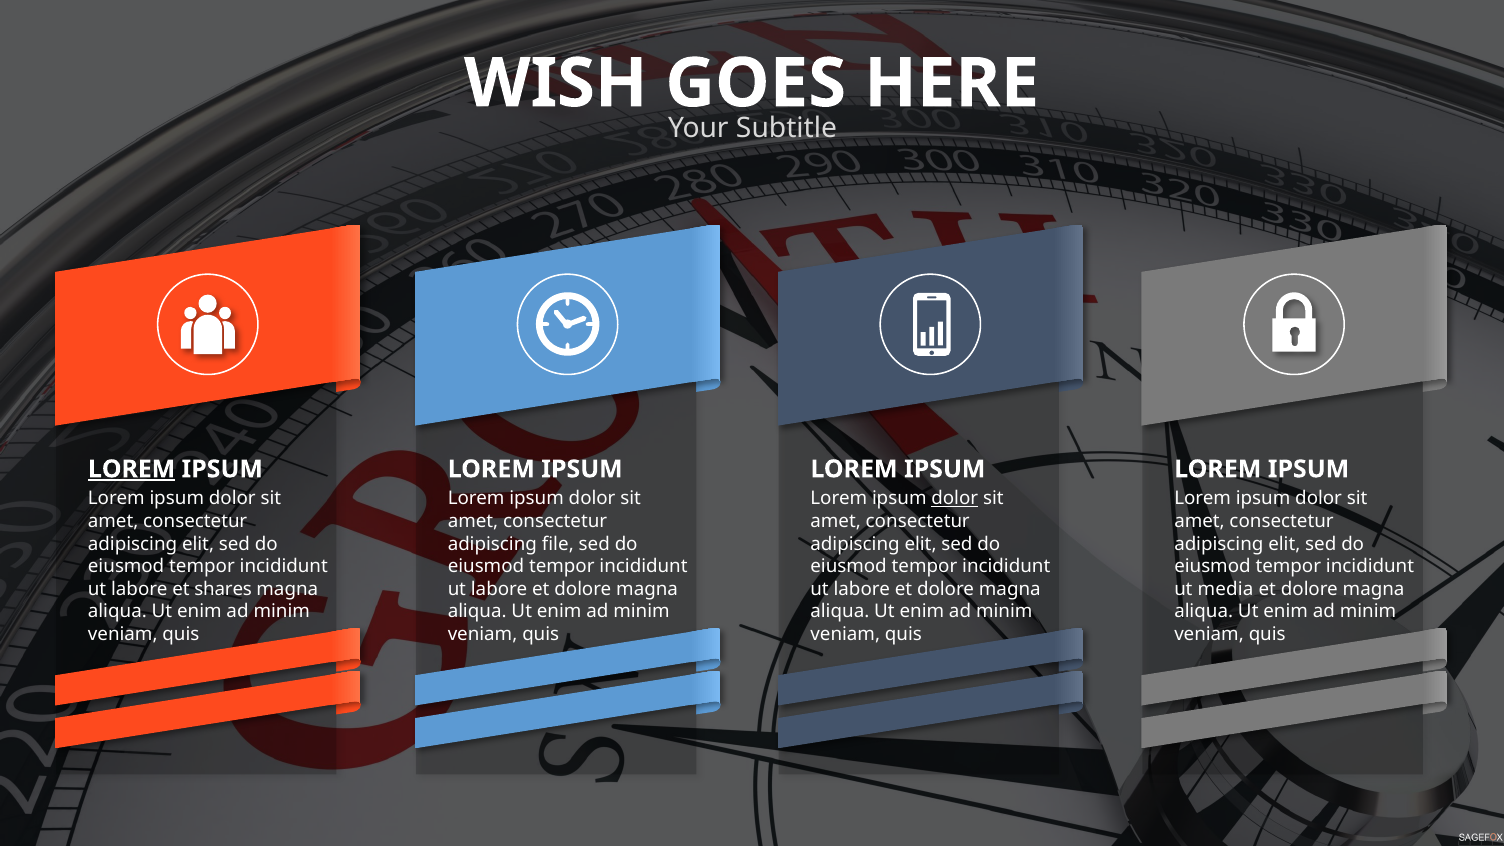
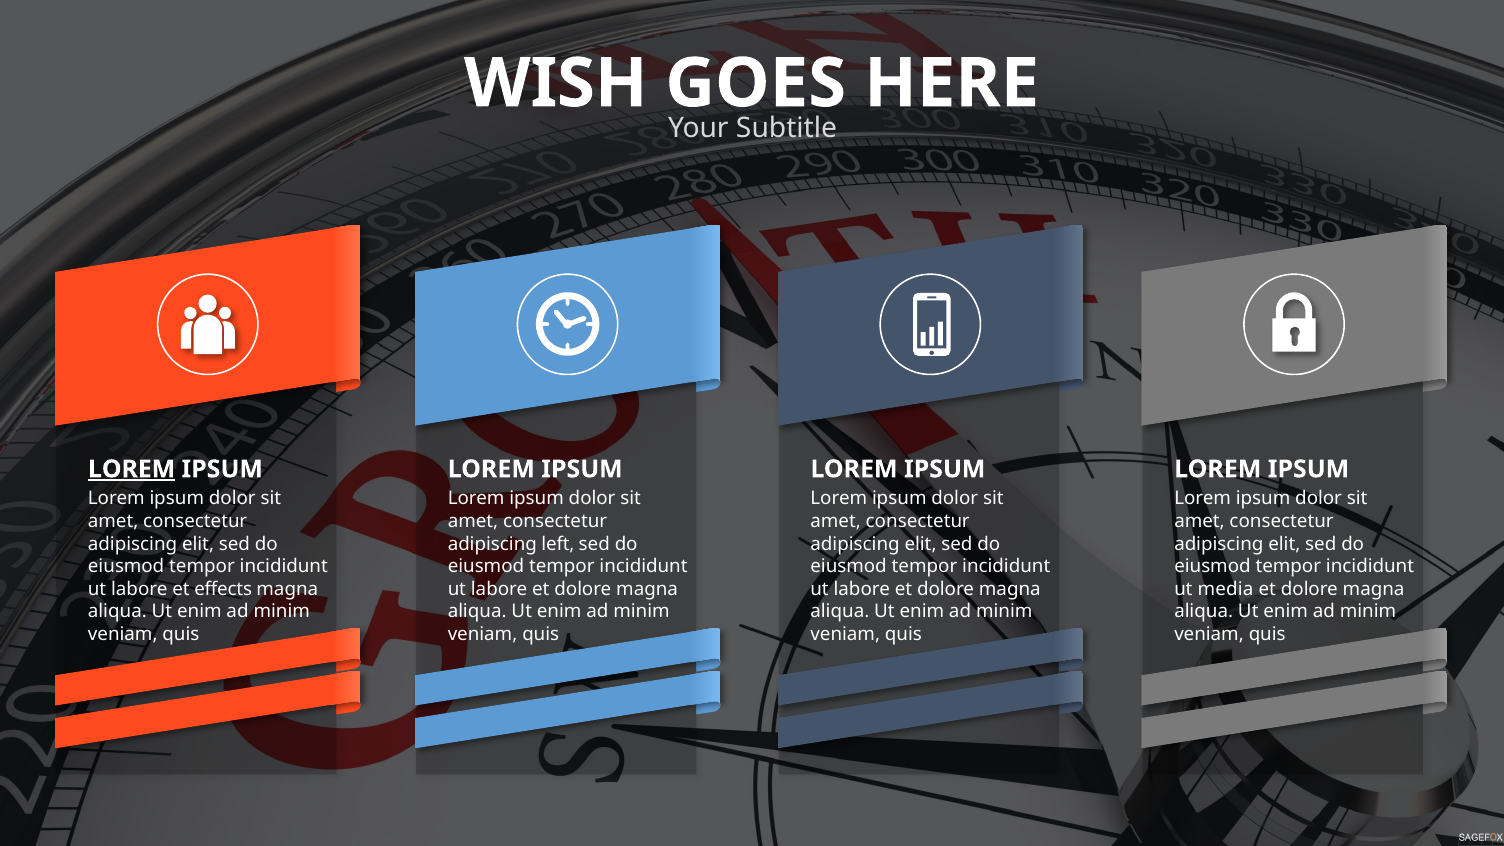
dolor underline: present -> none (955, 499)
file: file -> left (558, 544)
shares: shares -> effects (223, 589)
